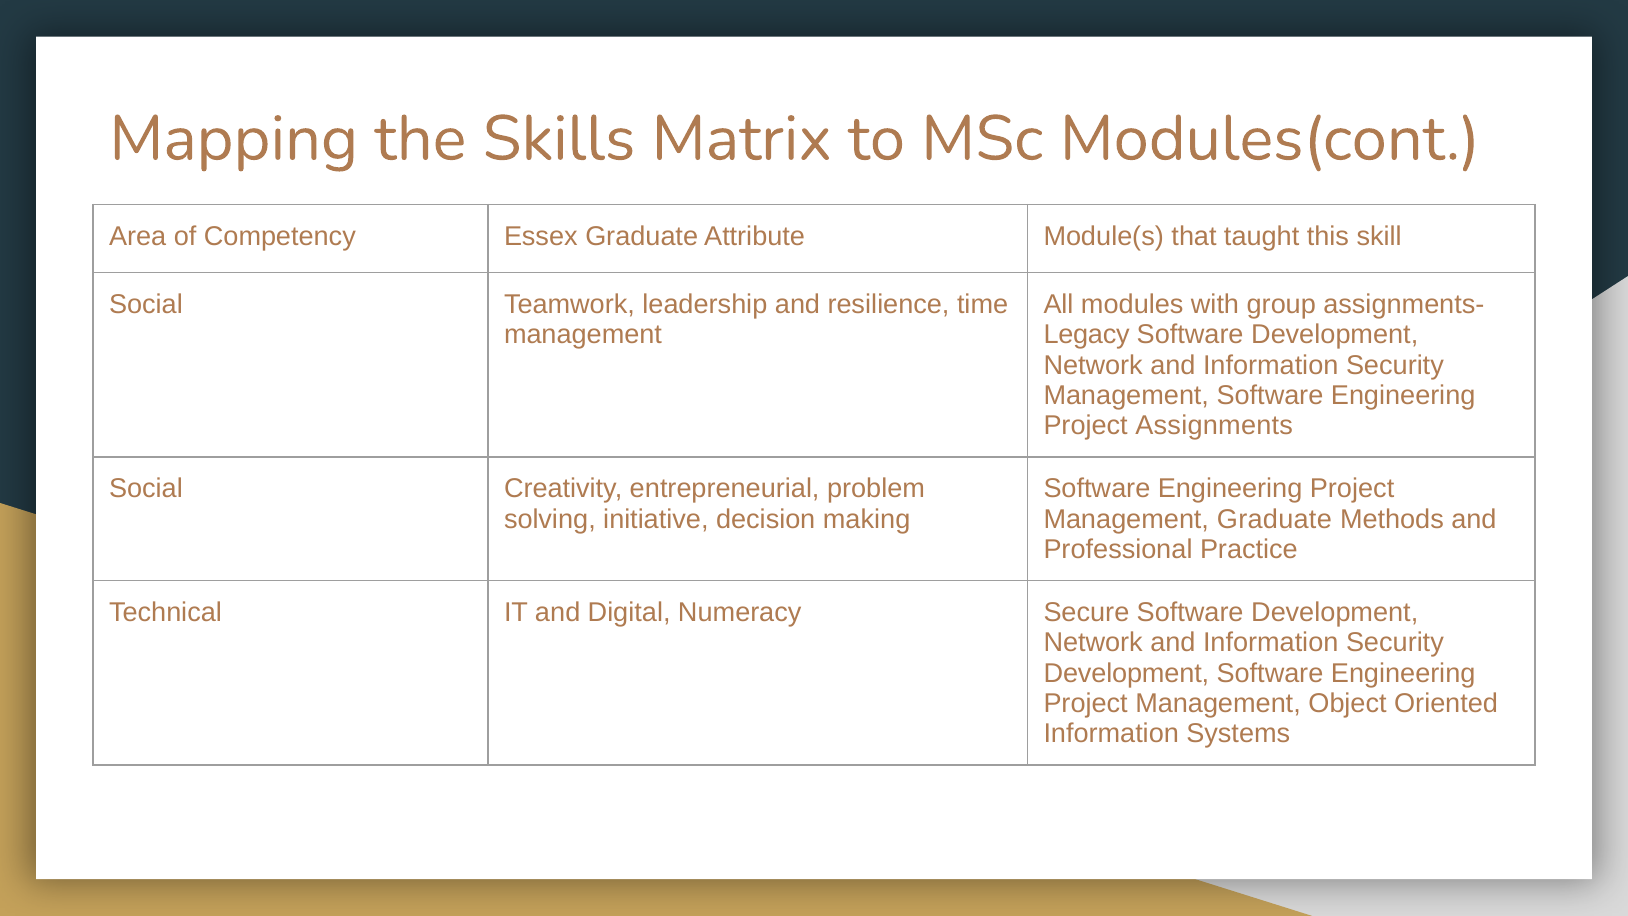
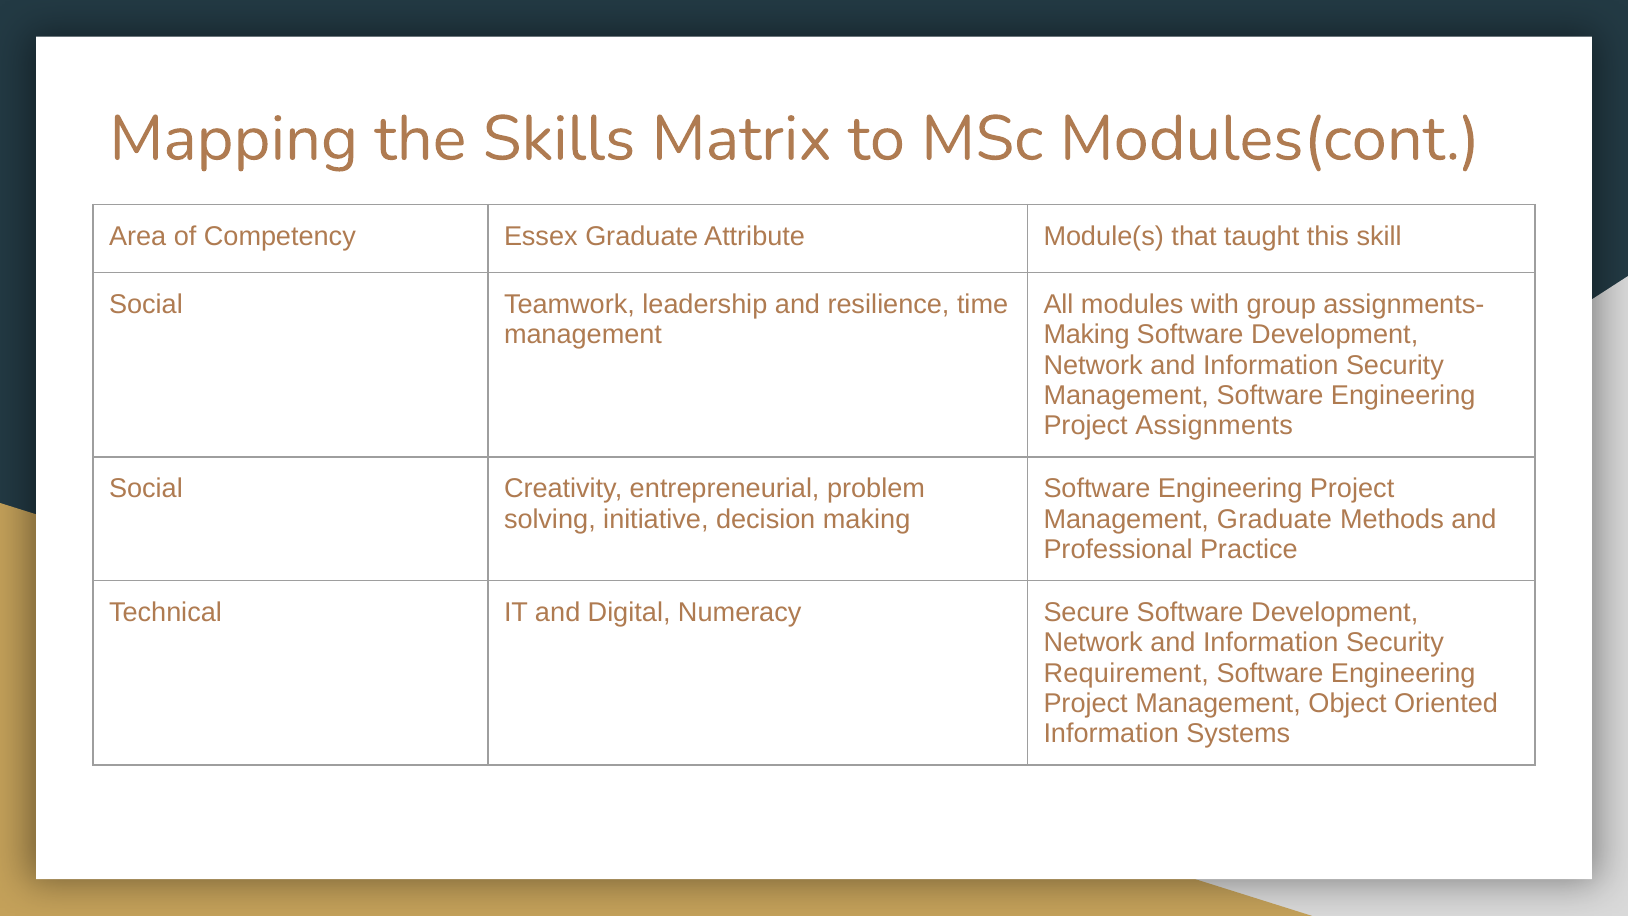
Legacy: Legacy -> Making (1087, 335)
Development: Development -> Requirement (1126, 673)
